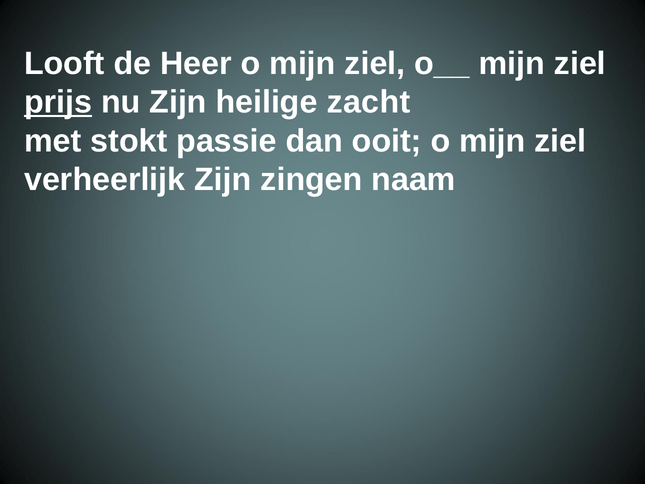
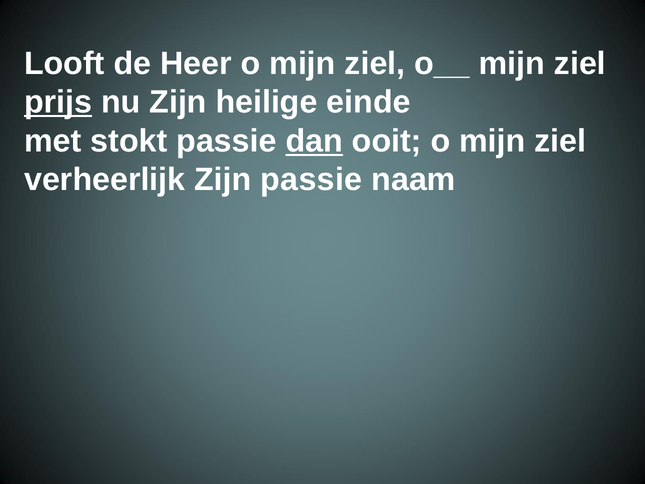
zacht: zacht -> einde (369, 102)
dan underline: none -> present (314, 141)
Zijn zingen: zingen -> passie (311, 180)
